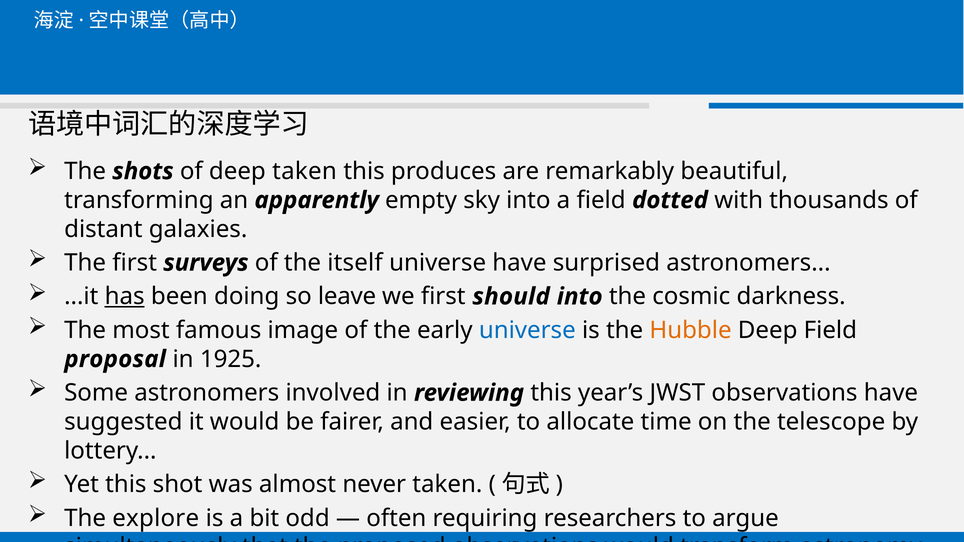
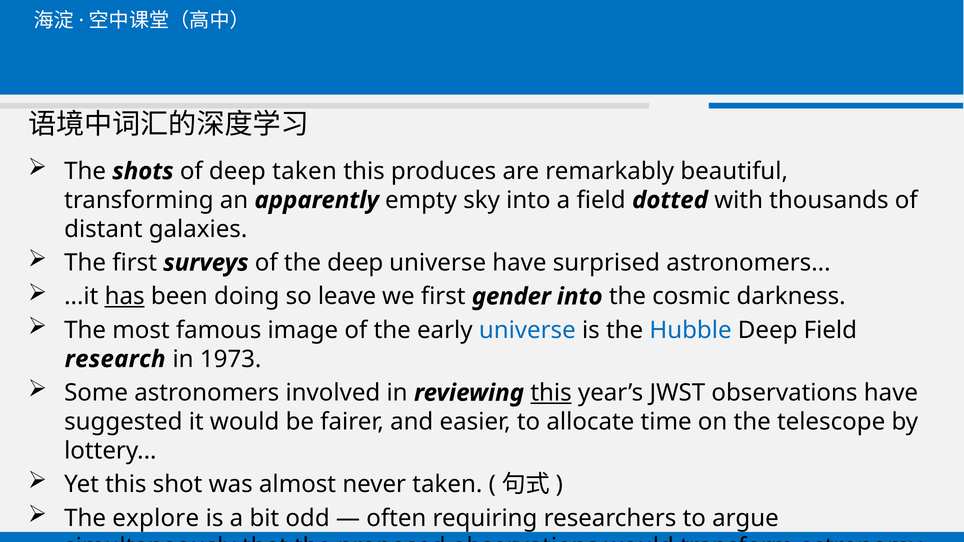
the itself: itself -> deep (355, 263)
should: should -> gender (511, 297)
Hubble colour: orange -> blue (691, 330)
proposal: proposal -> research (115, 359)
1925: 1925 -> 1973 (231, 359)
this underline: none -> present (551, 393)
